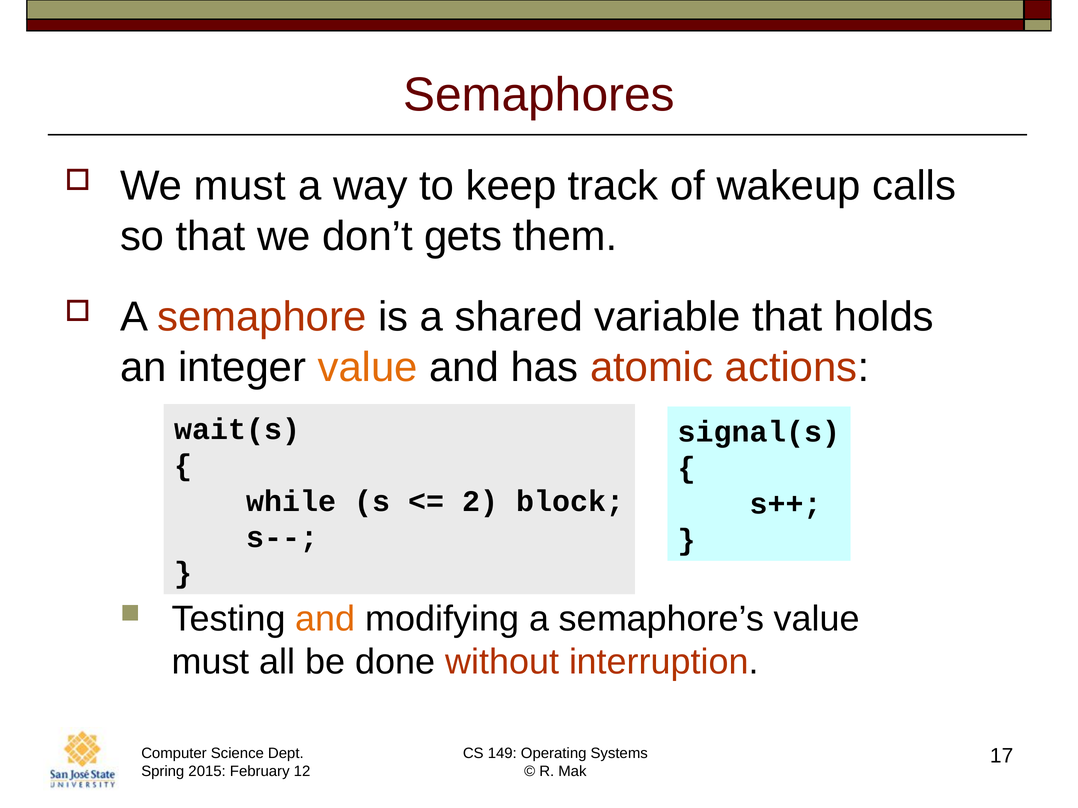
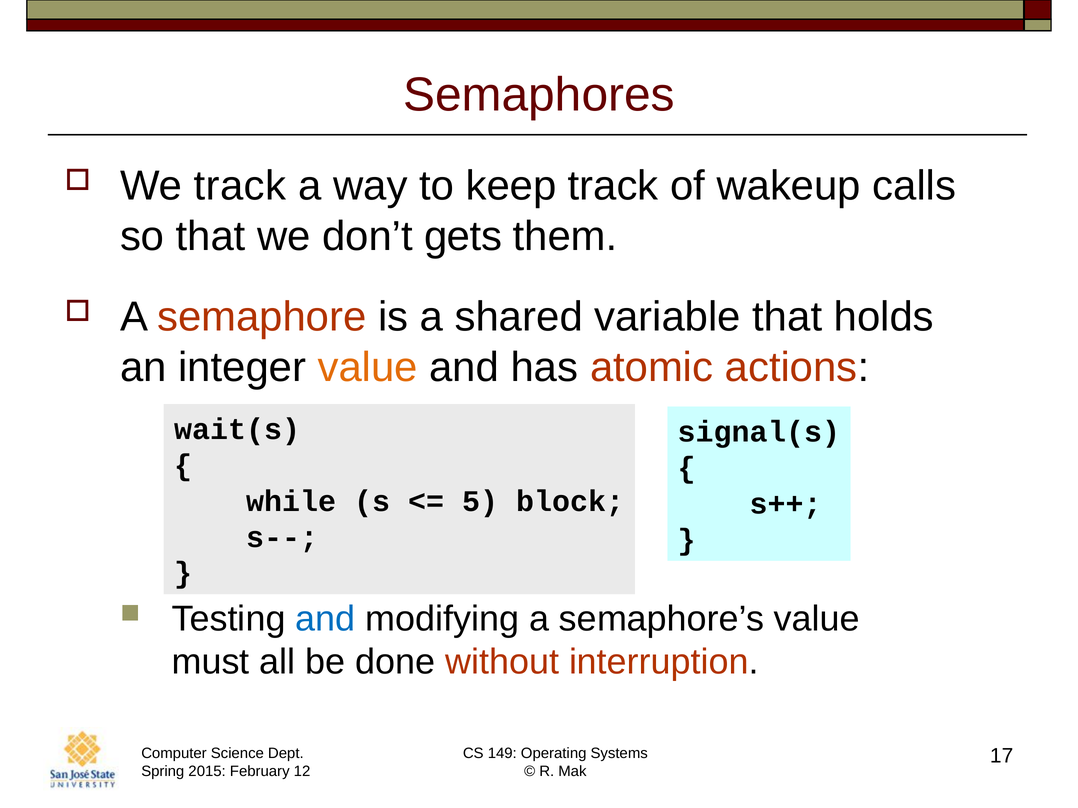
We must: must -> track (240, 186)
2: 2 -> 5 (480, 502)
and colour: orange -> blue (325, 619)
